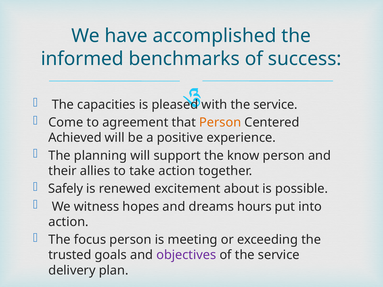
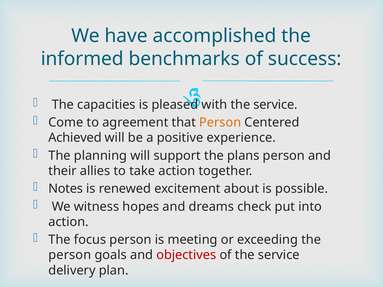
know: know -> plans (243, 156)
Safely: Safely -> Notes (66, 189)
hours: hours -> check (254, 207)
trusted: trusted -> person (70, 255)
objectives colour: purple -> red (186, 255)
